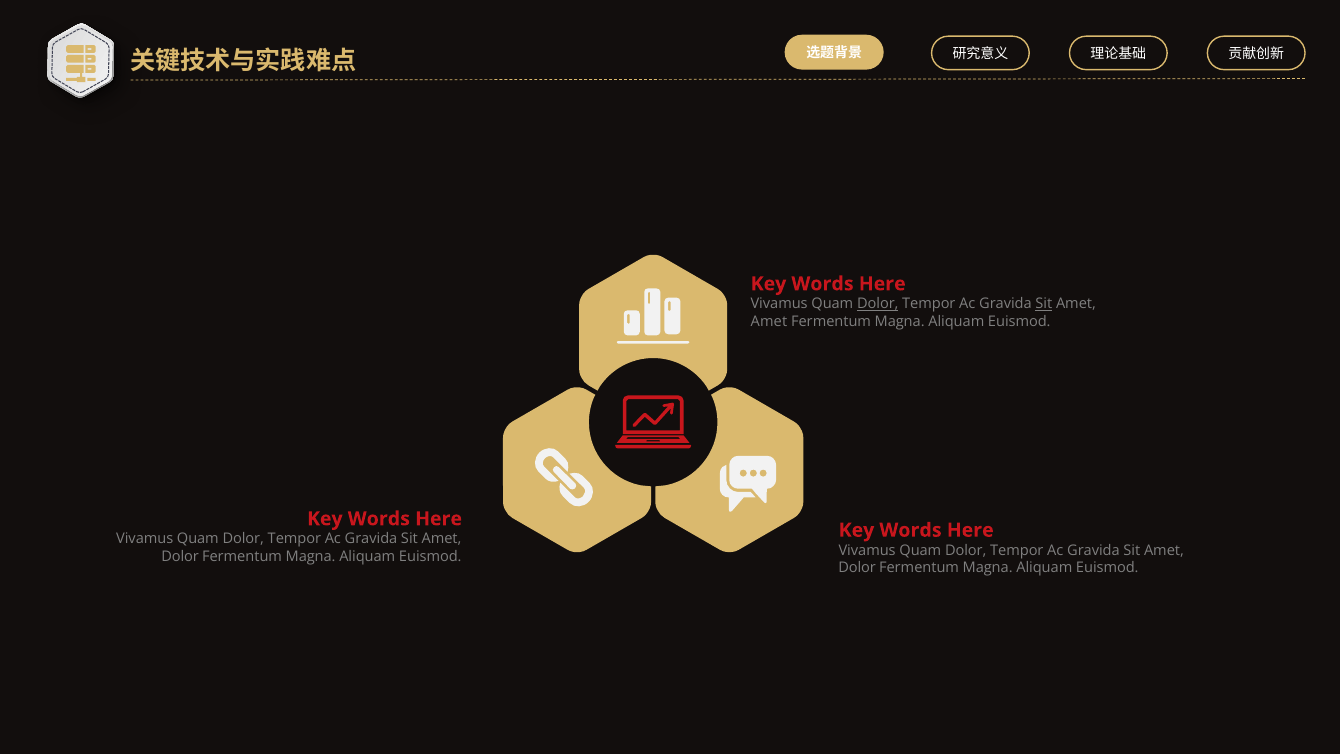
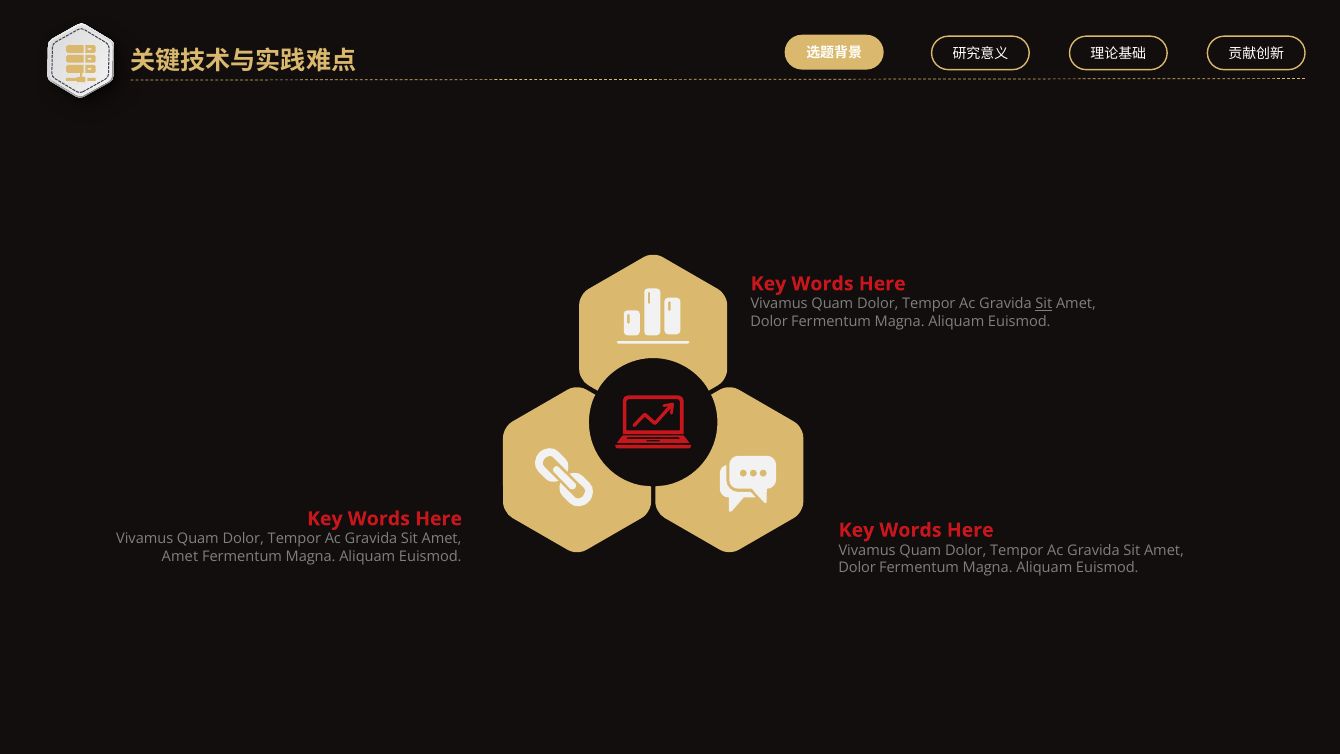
Dolor underline: present -> none (878, 304)
Amet: Amet -> Dolor (769, 322)
Dolor: Dolor -> Amet (180, 556)
